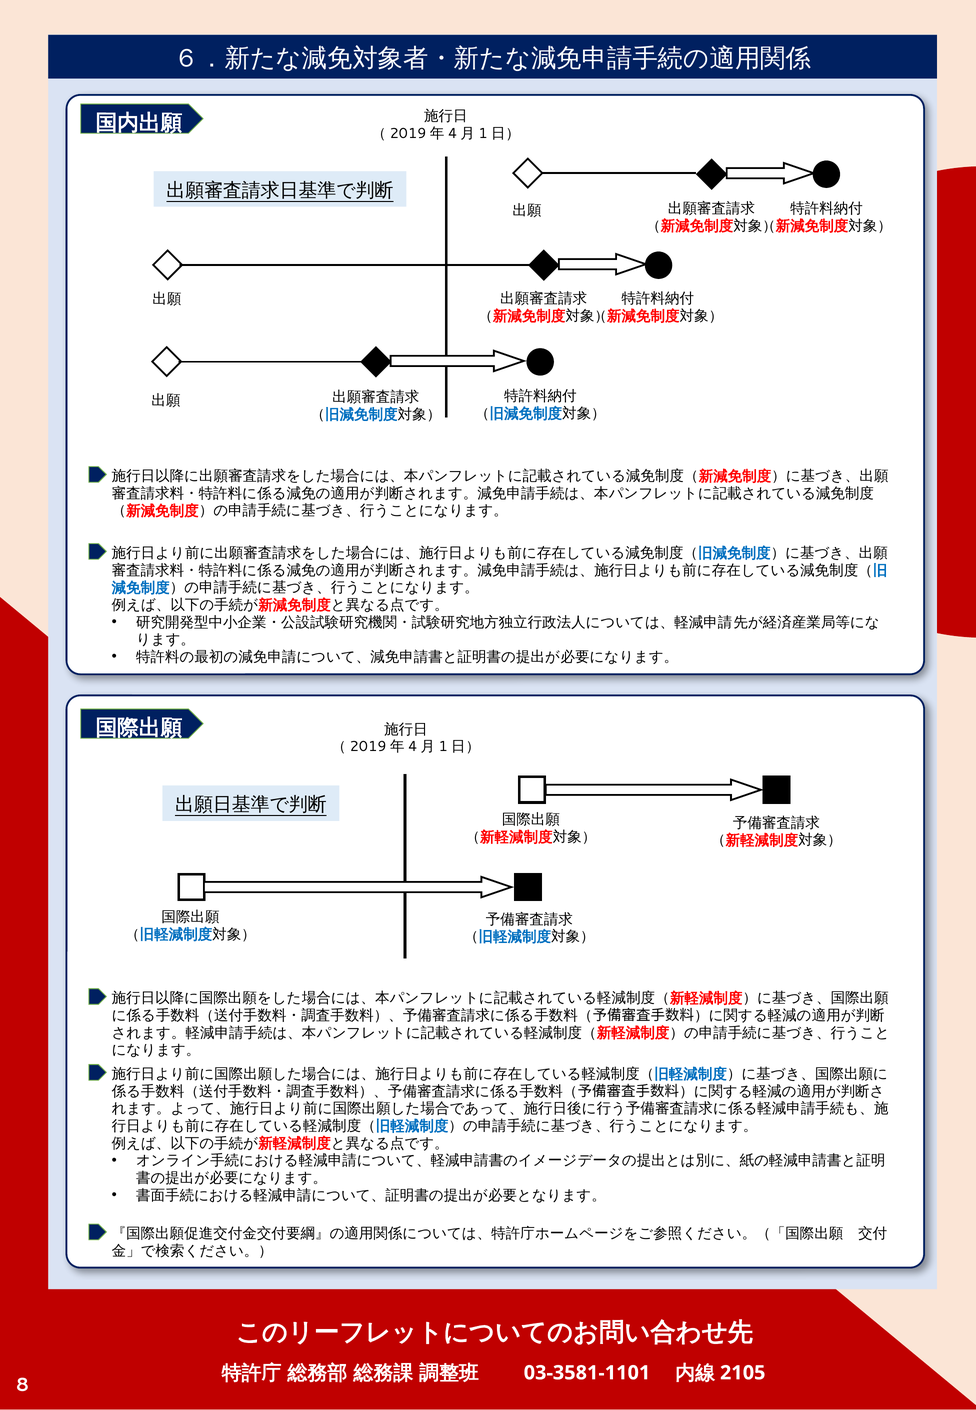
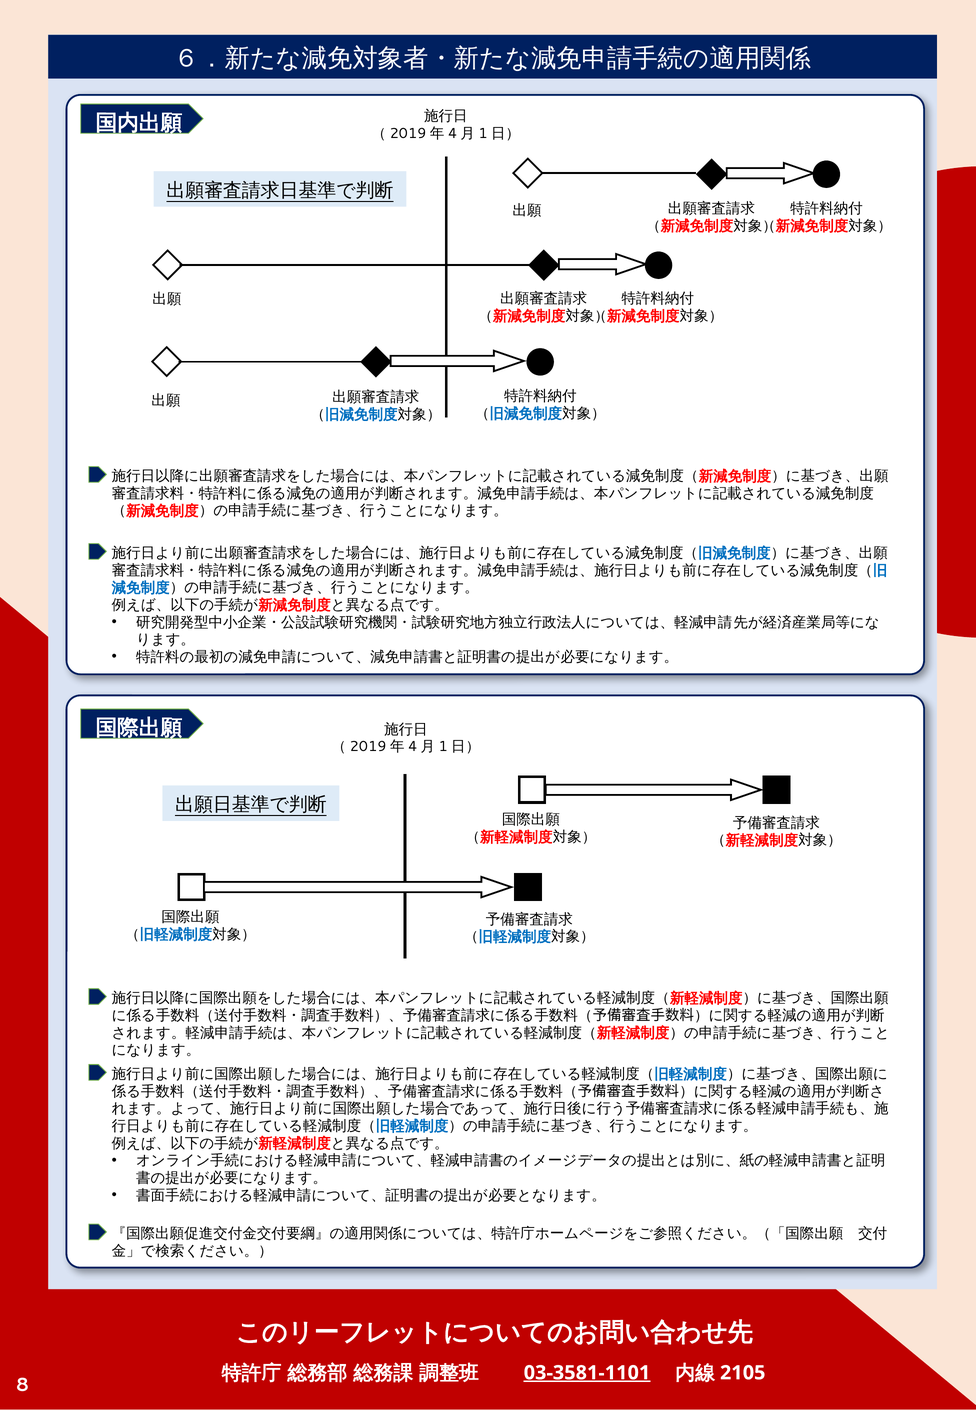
03-3581-1101 underline: none -> present (587, 1373)
